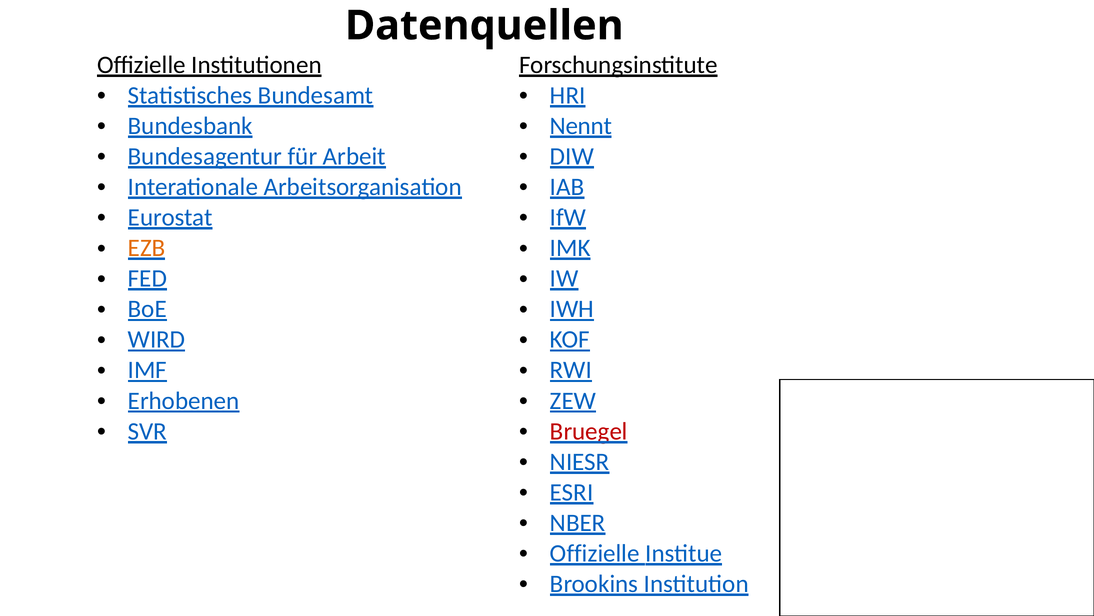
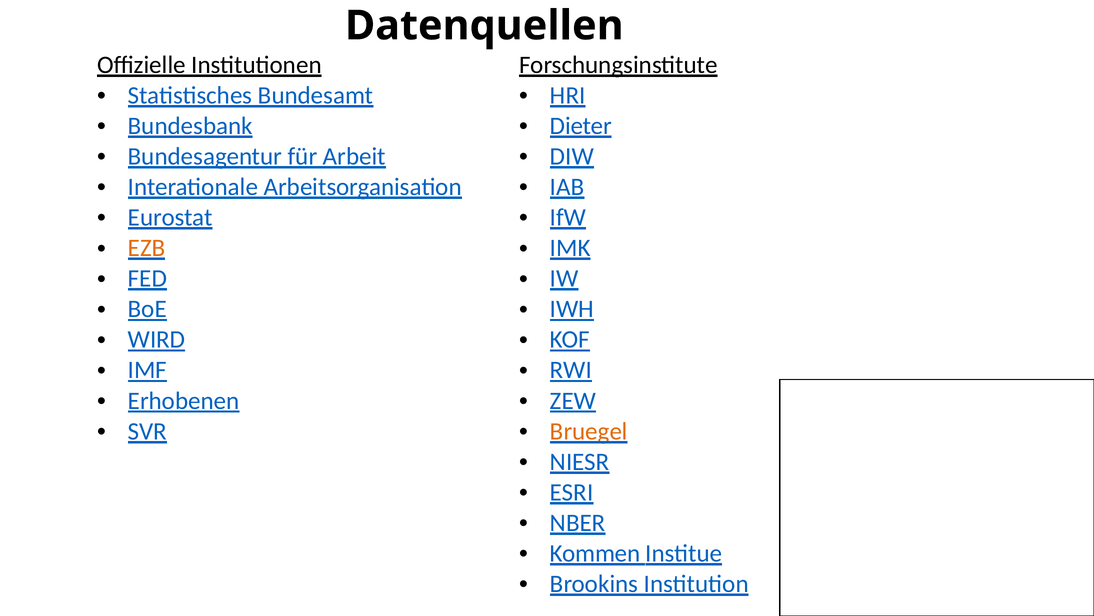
Nennt: Nennt -> Dieter (581, 126)
Bruegel colour: red -> orange (589, 431)
Offizielle: Offizielle -> Kommen (595, 553)
